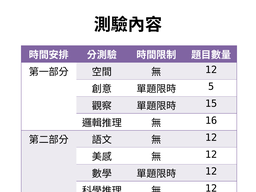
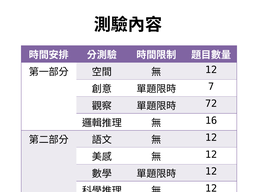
5: 5 -> 7 (211, 87)
15: 15 -> 72 (211, 104)
